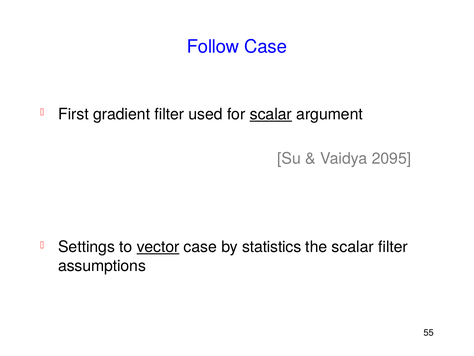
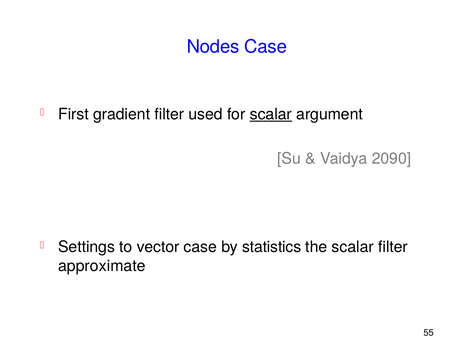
Follow: Follow -> Nodes (213, 47)
2095: 2095 -> 2090 (391, 158)
vector underline: present -> none (158, 247)
assumptions: assumptions -> approximate (102, 266)
